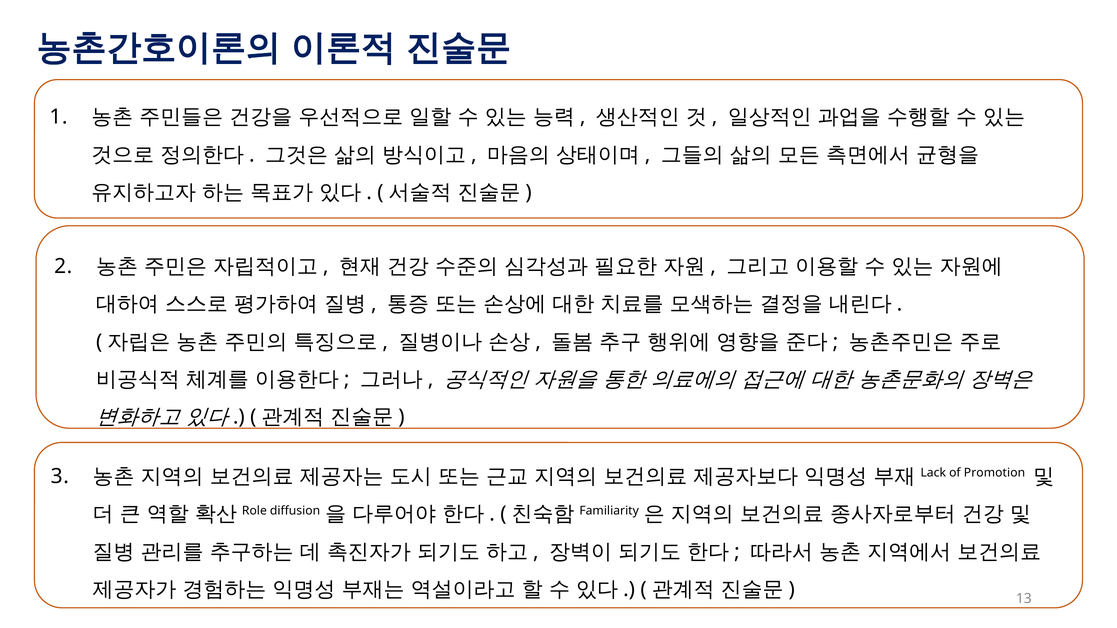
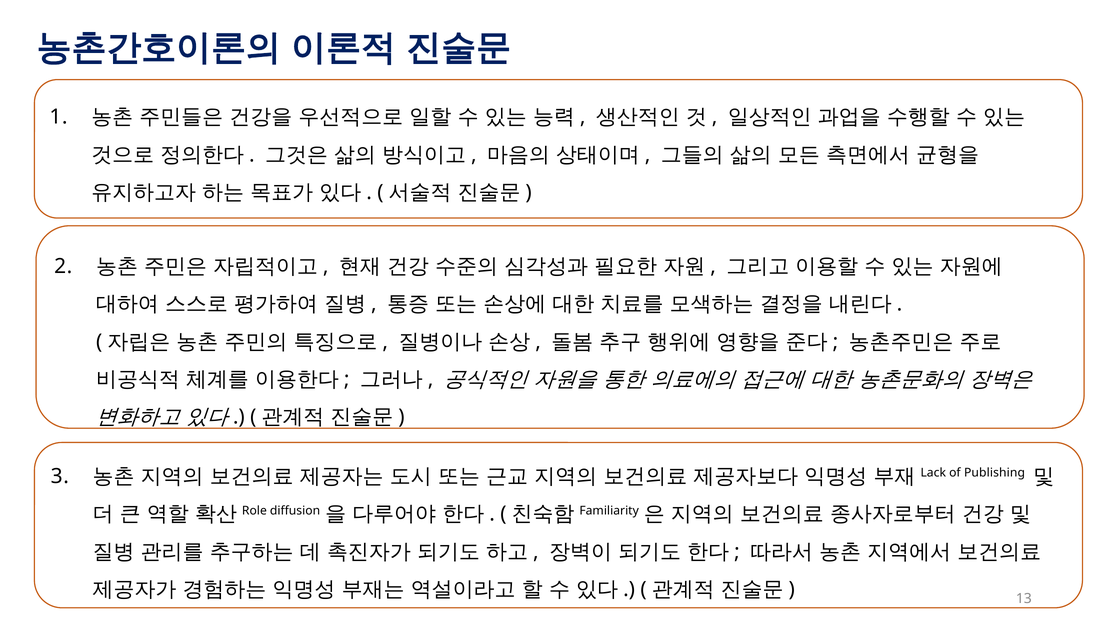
Promotion: Promotion -> Publishing (994, 473)
